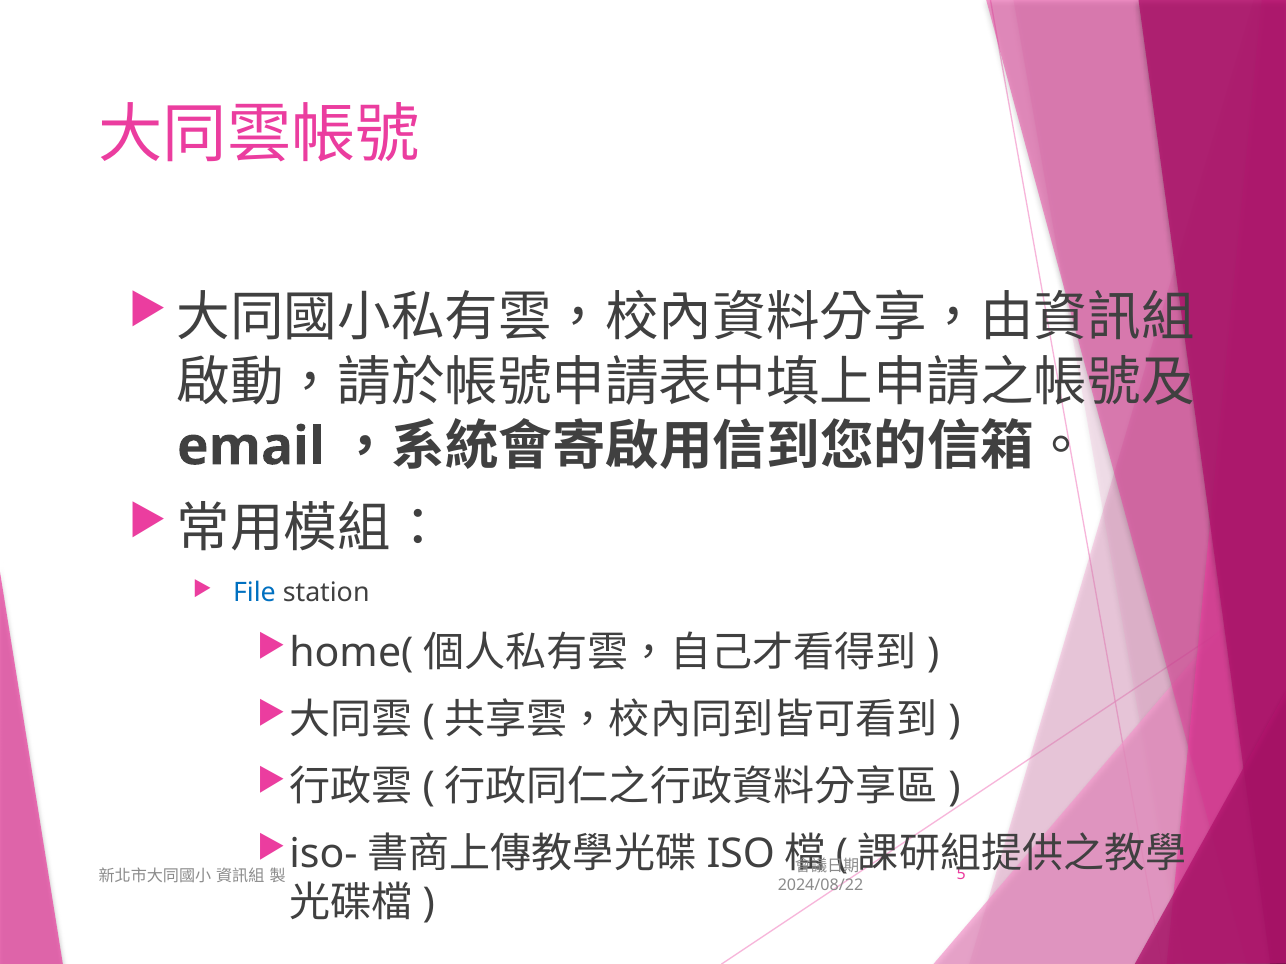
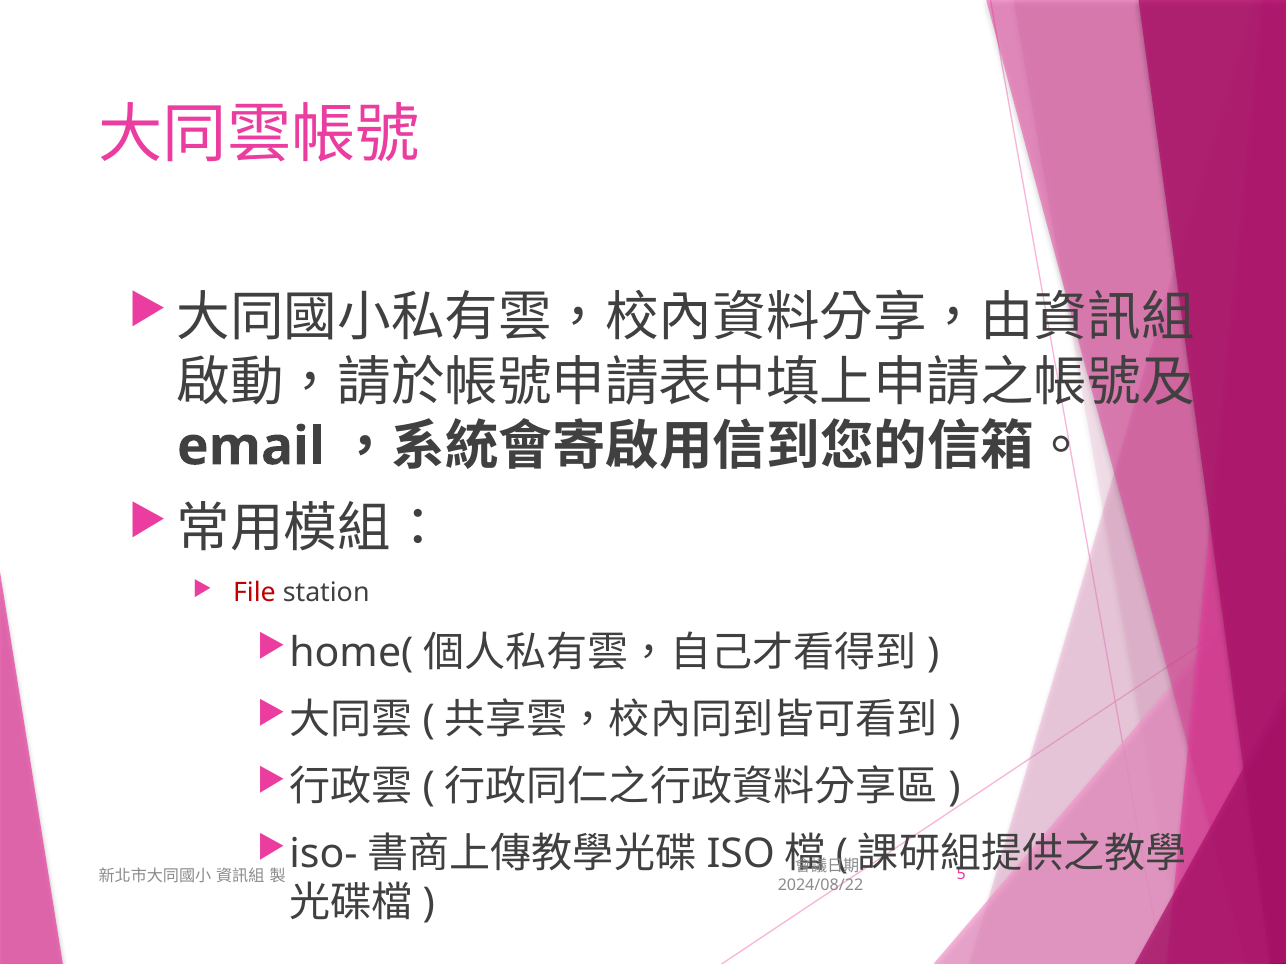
File colour: blue -> red (254, 593)
